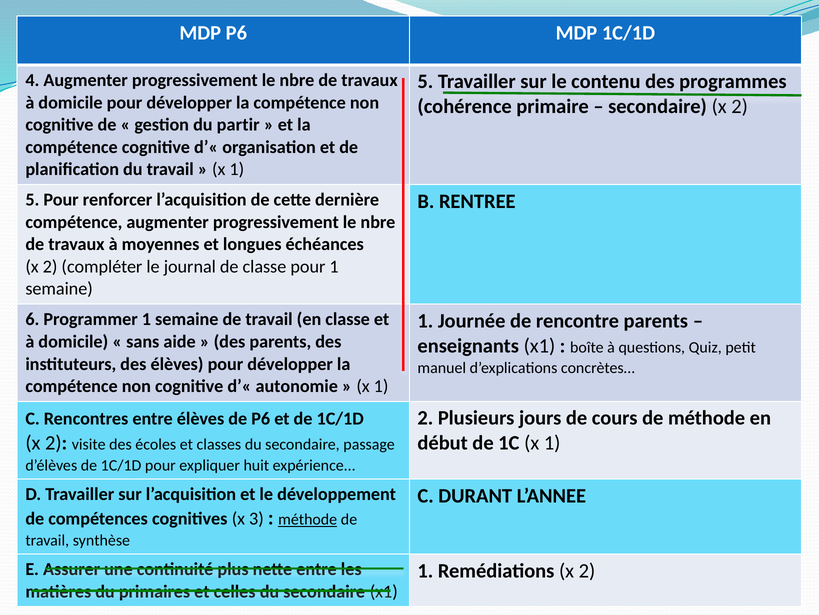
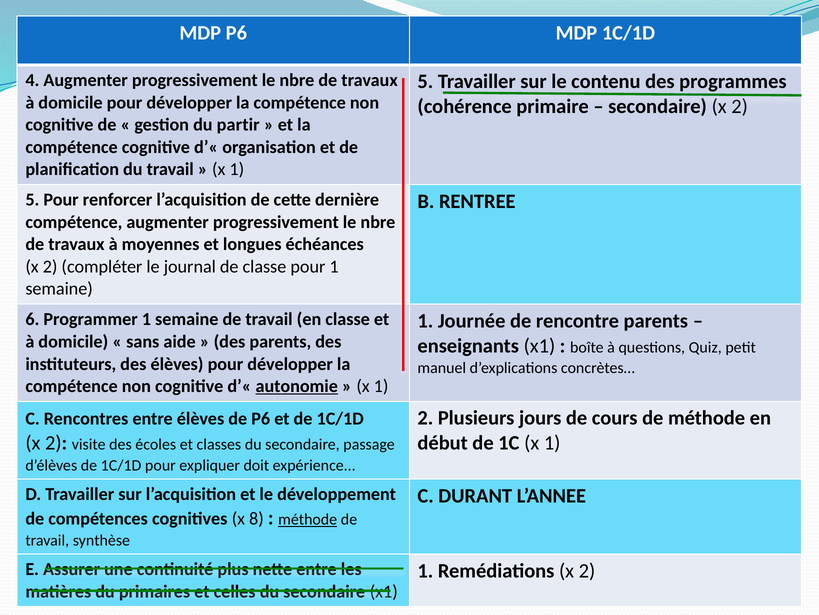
autonomie underline: none -> present (297, 386)
huit: huit -> doit (256, 465)
3: 3 -> 8 (256, 518)
